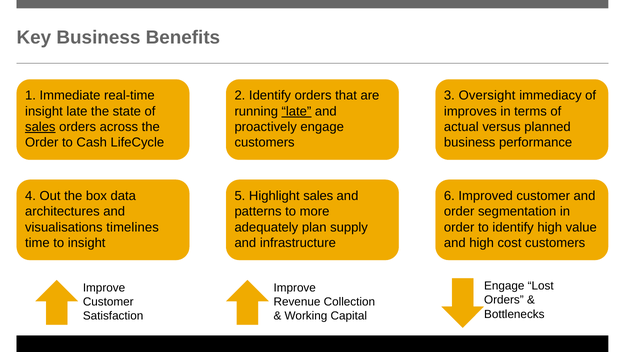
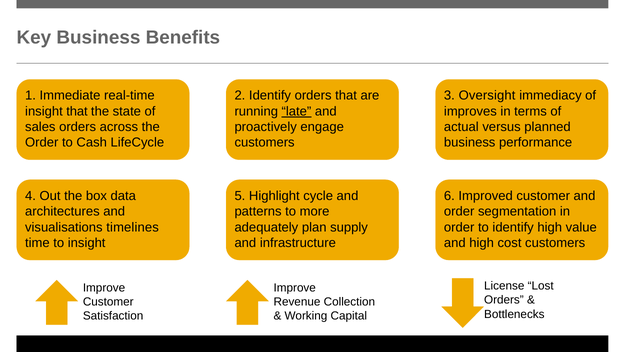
insight late: late -> that (77, 111)
sales underline: present -> none (40, 127)
Highlight sales: sales -> cycle (318, 196)
Engage: Engage -> License (504, 286)
